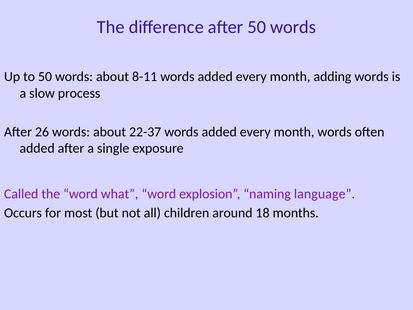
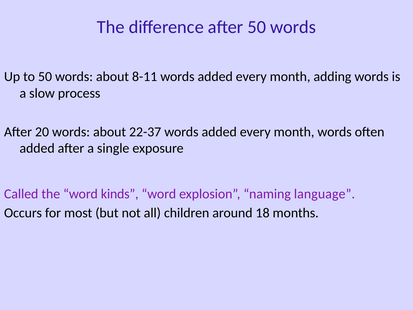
26: 26 -> 20 (42, 132)
what: what -> kinds (120, 194)
